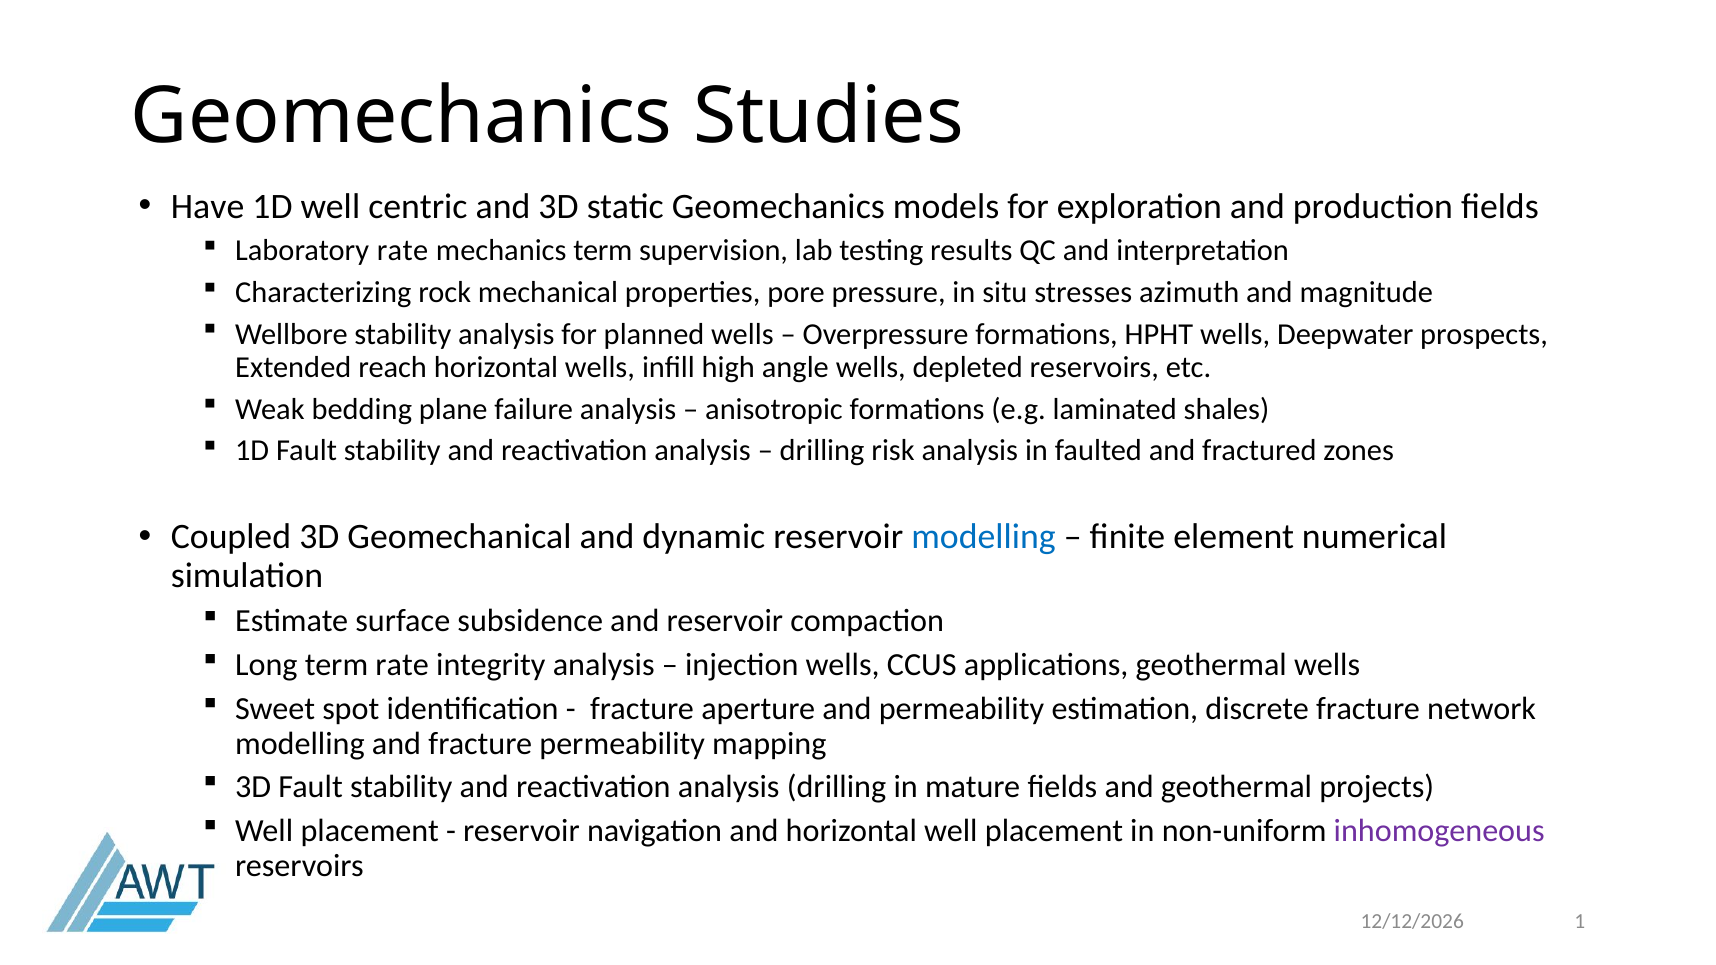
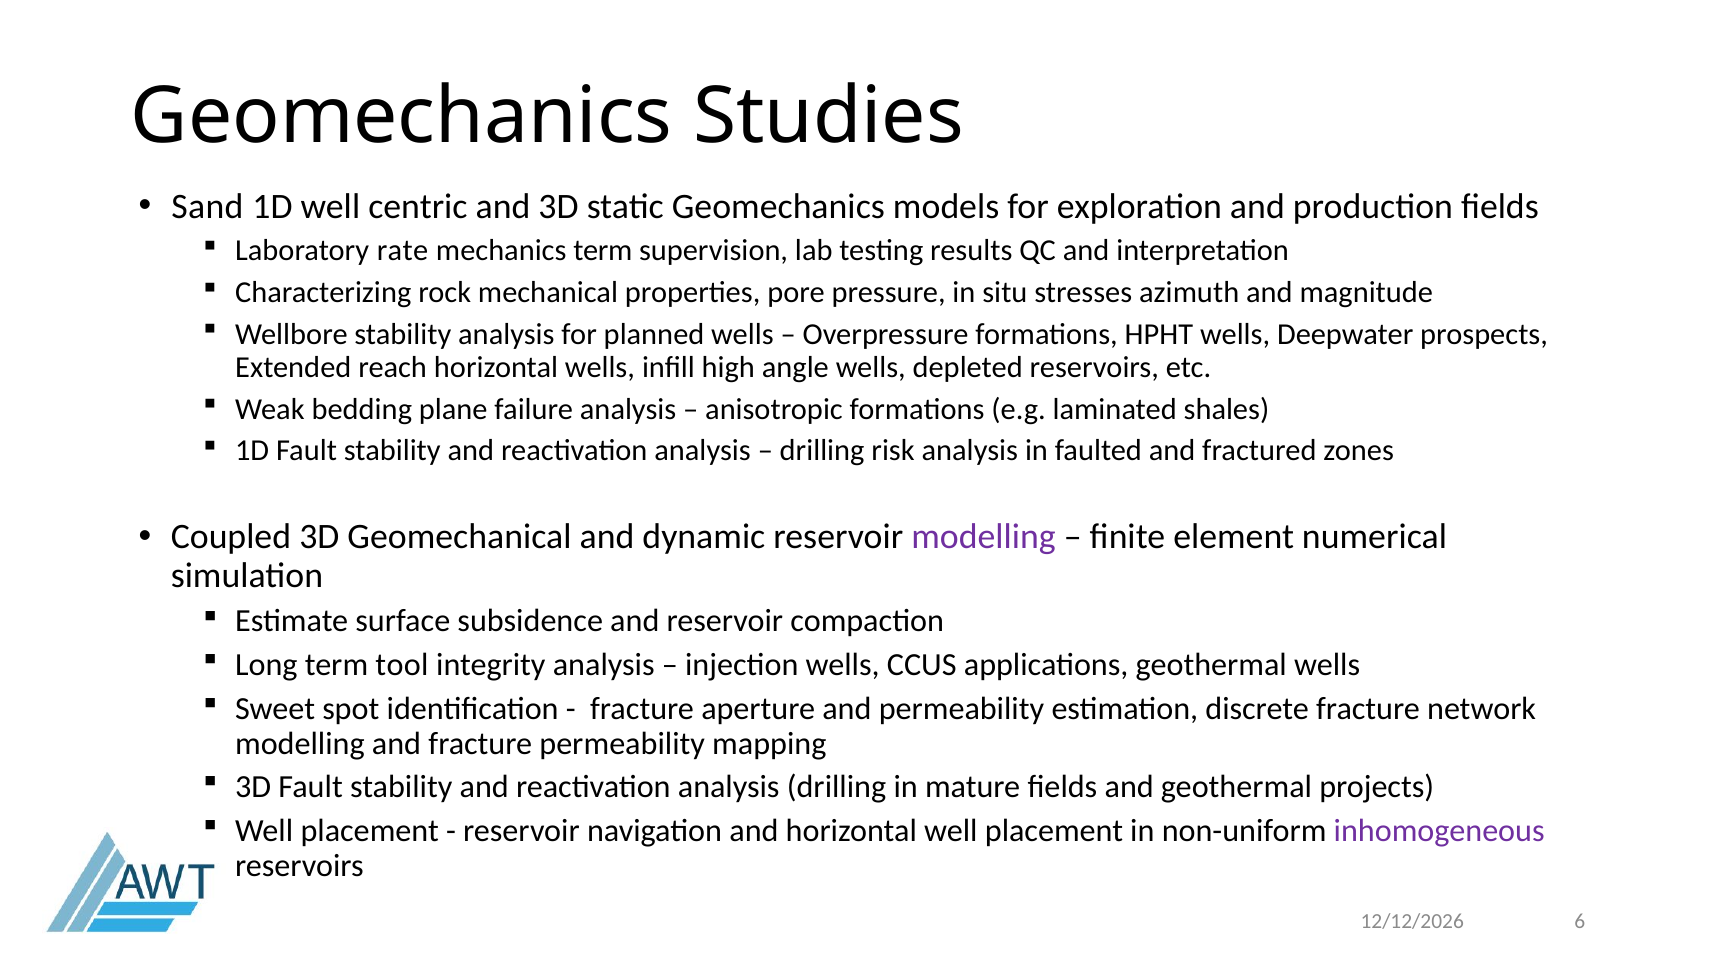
Have: Have -> Sand (207, 206)
modelling colour: blue -> purple (984, 537)
term rate: rate -> tool (402, 665)
1: 1 -> 6 (1580, 922)
